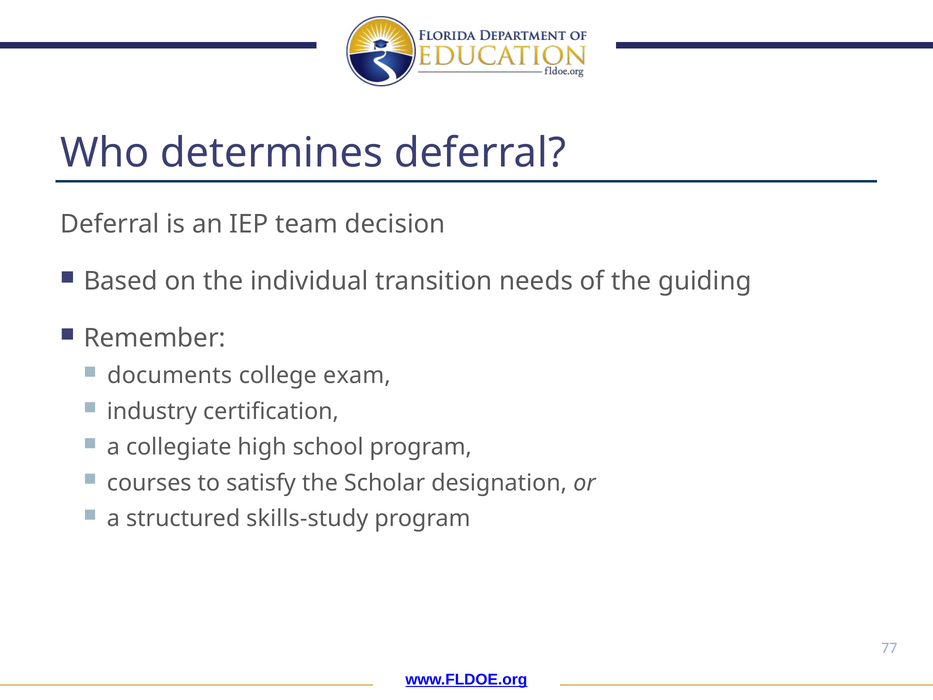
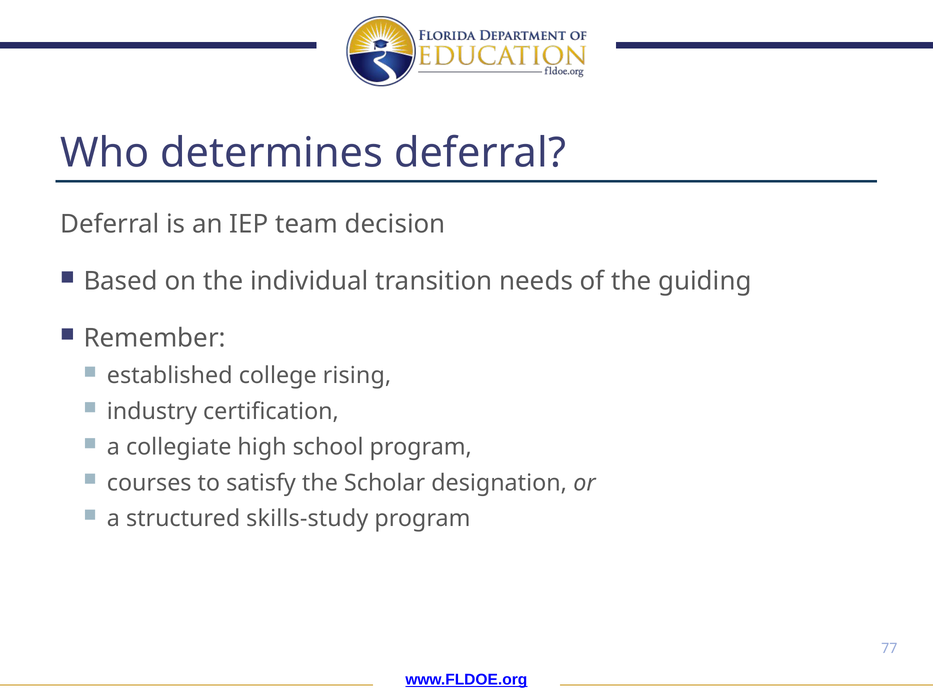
documents: documents -> established (170, 375)
exam: exam -> rising (357, 375)
